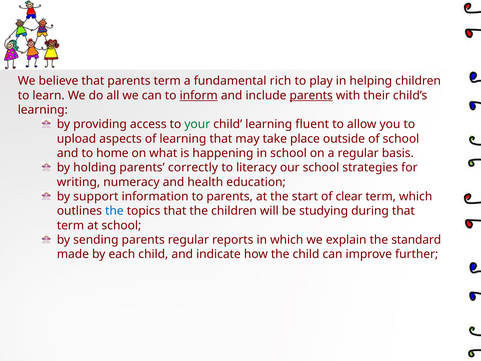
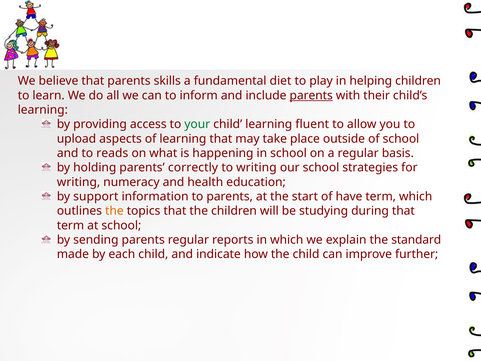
parents term: term -> skills (167, 81)
rich: rich -> diet (281, 81)
inform underline: present -> none (199, 95)
home: home -> reads (112, 153)
to literacy: literacy -> writing (256, 168)
clear: clear -> have (349, 196)
the colour: blue -> orange (114, 211)
